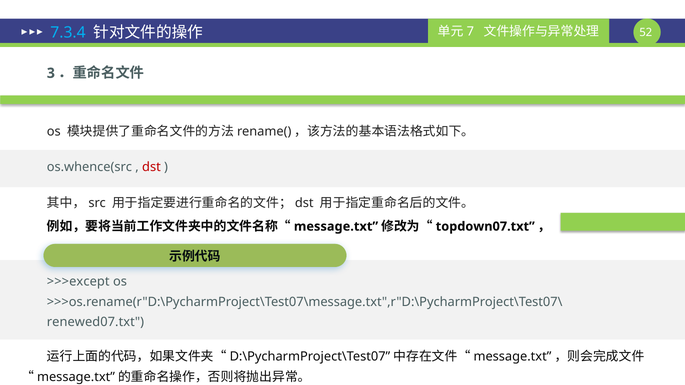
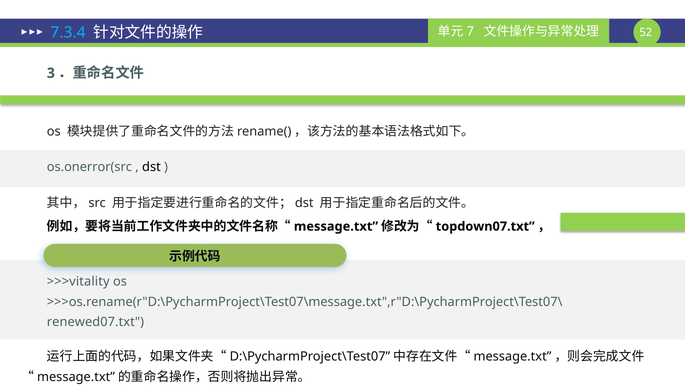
os.whence(src: os.whence(src -> os.onerror(src (89, 167)
dst colour: red -> black (151, 167)
>>>except: >>>except -> >>>vitality (78, 282)
